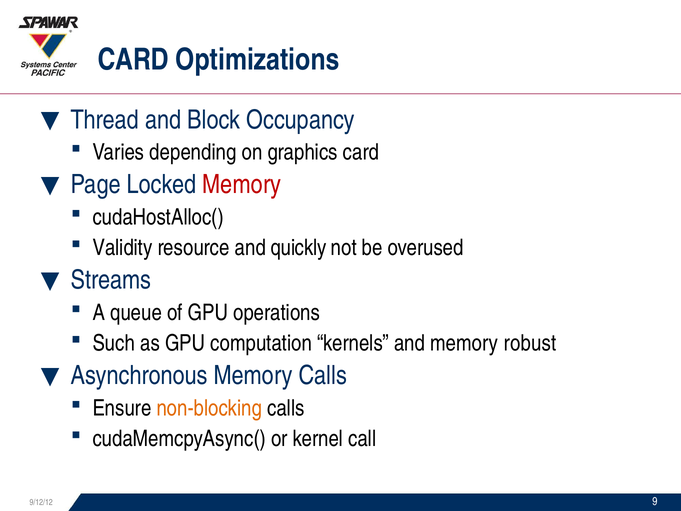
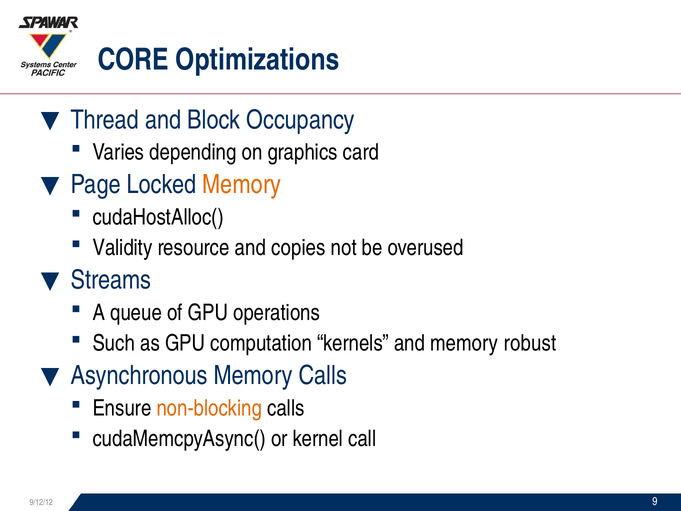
CARD: CARD -> CORE (133, 60)
Memory colour: red -> orange (242, 185)
quickly: quickly -> copies (298, 248)
